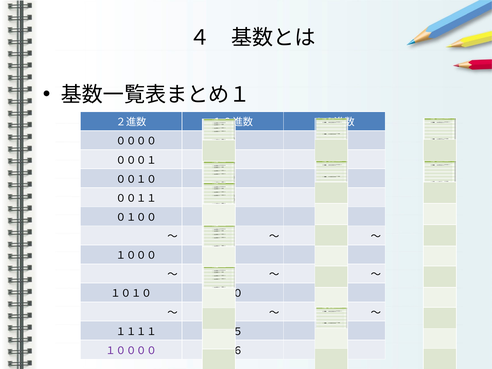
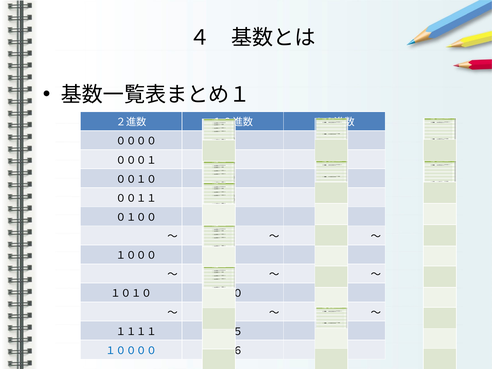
１００００ colour: purple -> blue (131, 351)
